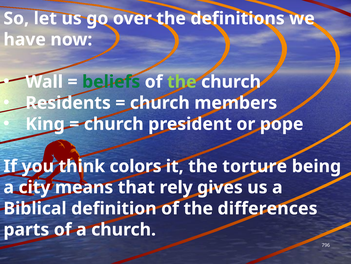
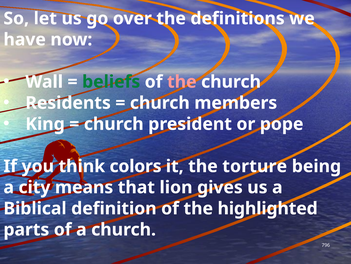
the colour: light green -> pink (182, 82)
rely: rely -> lion (176, 187)
differences: differences -> highlighted (268, 208)
